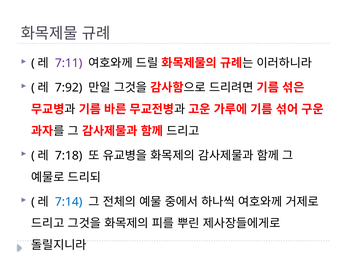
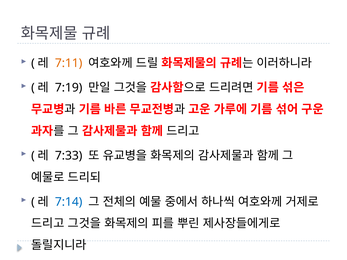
7:11 colour: purple -> orange (69, 63)
7:92: 7:92 -> 7:19 (69, 88)
7:18: 7:18 -> 7:33 (69, 156)
